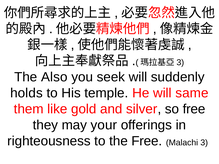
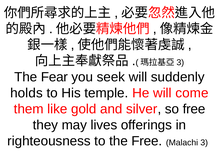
Also: Also -> Fear (54, 77)
same: same -> come (192, 93)
your: your -> lives (104, 125)
